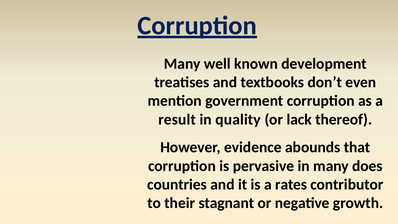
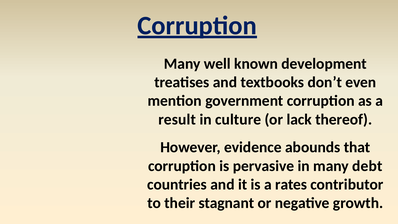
quality: quality -> culture (238, 119)
does: does -> debt (367, 166)
